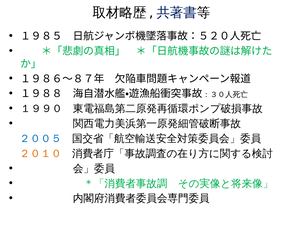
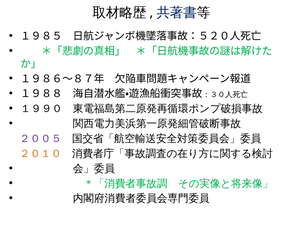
２００５ colour: blue -> purple (41, 139)
